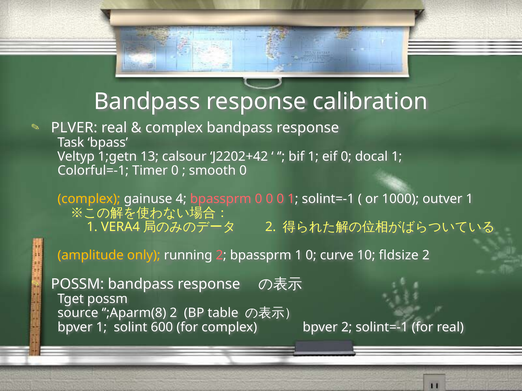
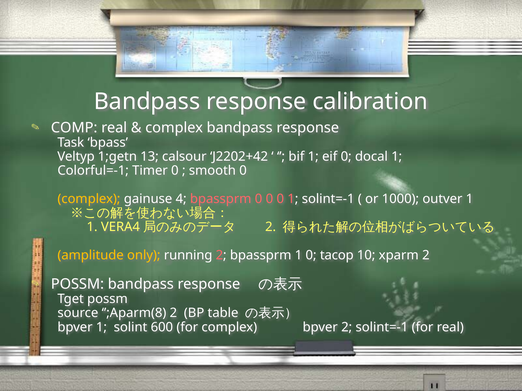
PLVER: PLVER -> COMP (74, 128)
curve: curve -> tacop (337, 255)
fldsize: fldsize -> xparm (399, 255)
